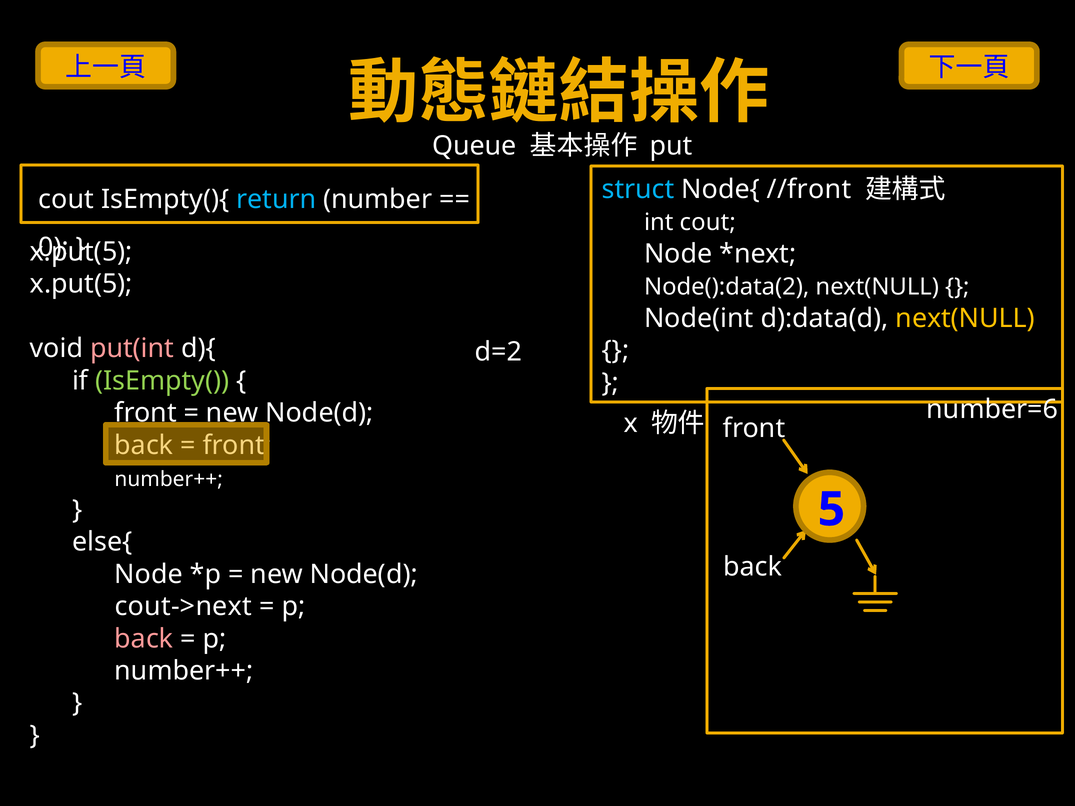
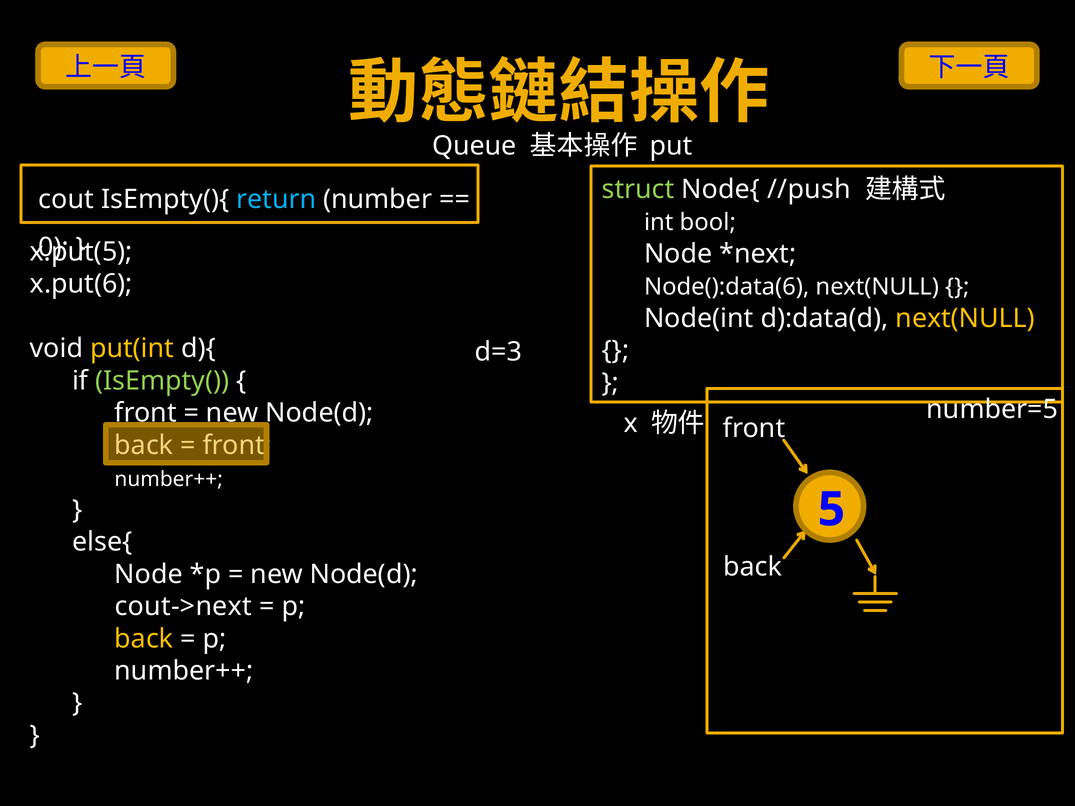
struct colour: light blue -> light green (638, 189)
//front: //front -> //push (809, 189)
int cout: cout -> bool (708, 223)
x.put(5: x.put(5 -> x.put(6 (81, 284)
Node():data(2: Node():data(2 -> Node():data(6 (727, 287)
put(int colour: pink -> yellow (132, 349)
d=2: d=2 -> d=3 (499, 352)
number=6: number=6 -> number=5 (992, 409)
back colour: pink -> yellow (144, 639)
